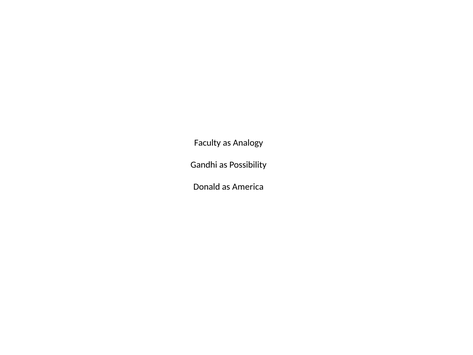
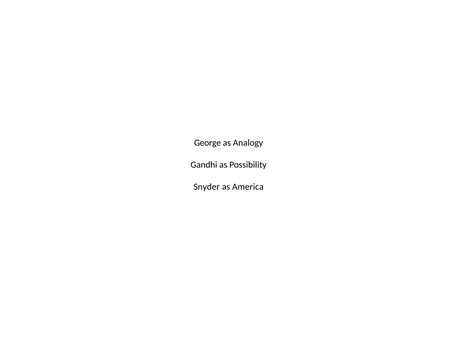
Faculty: Faculty -> George (208, 143)
Donald: Donald -> Snyder (207, 187)
